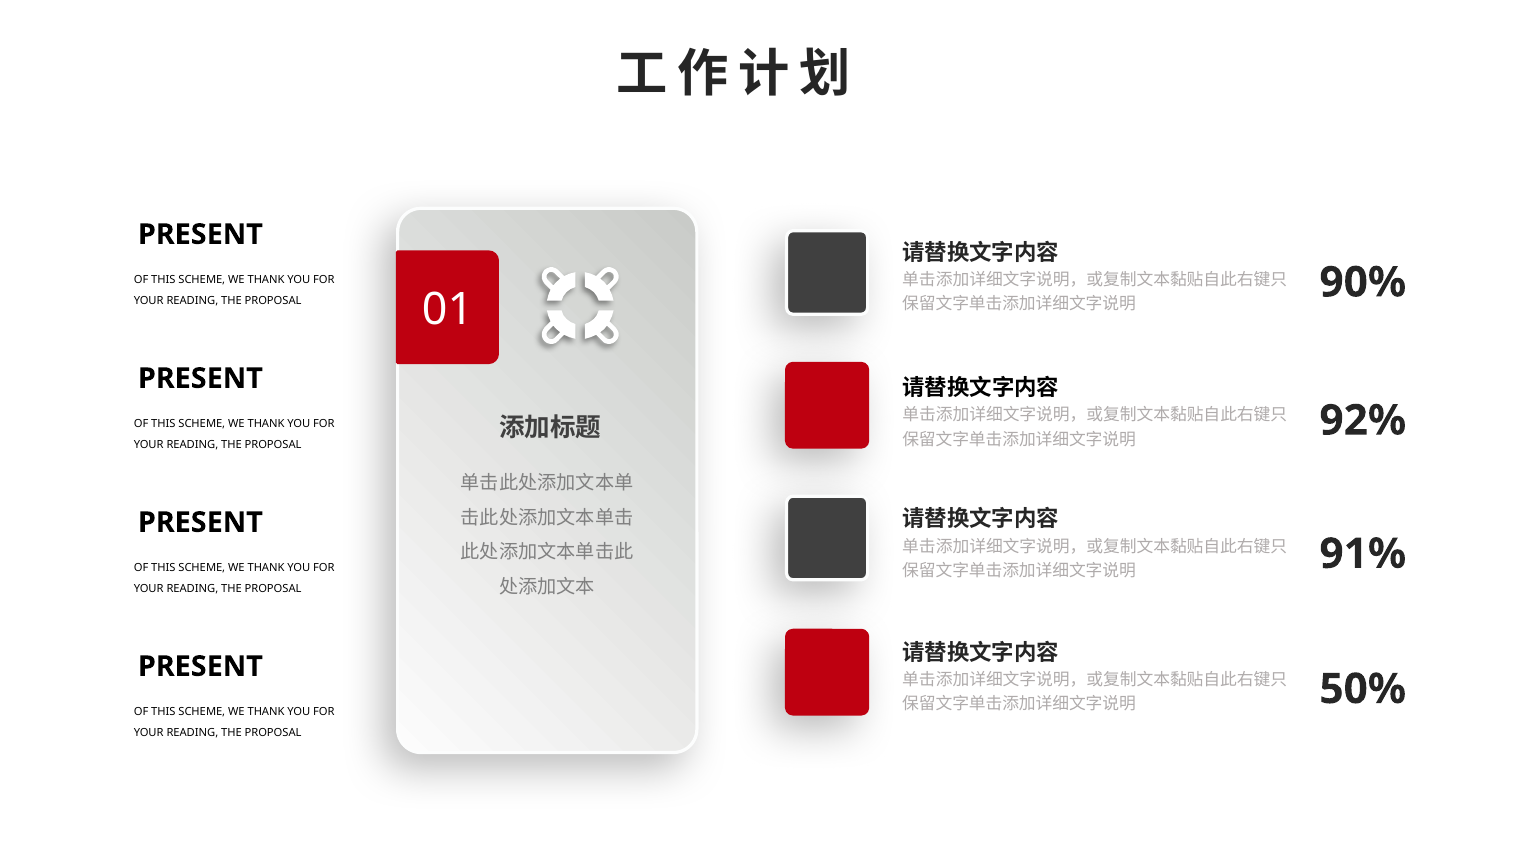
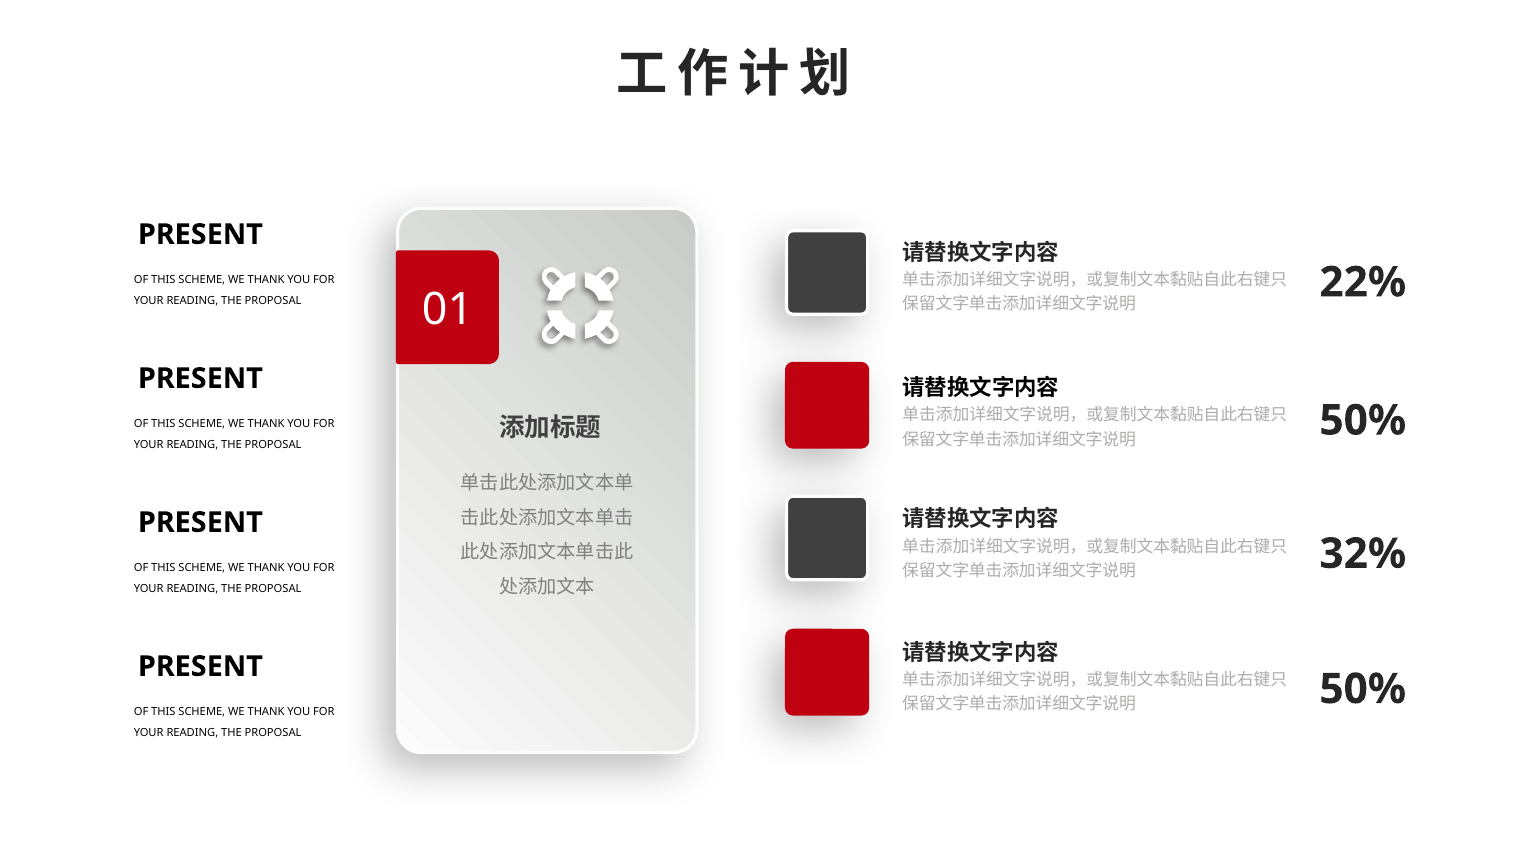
90%: 90% -> 22% (1363, 282)
92%: 92% -> 50% (1363, 420)
91%: 91% -> 32% (1363, 554)
